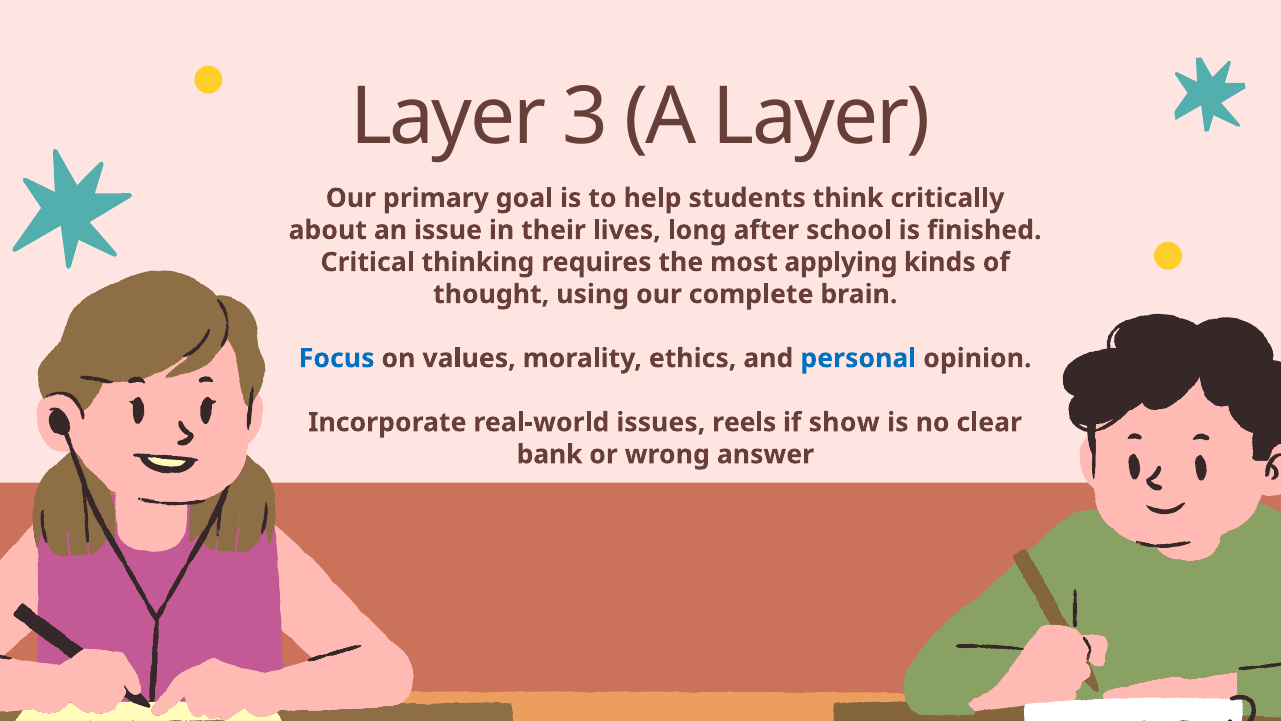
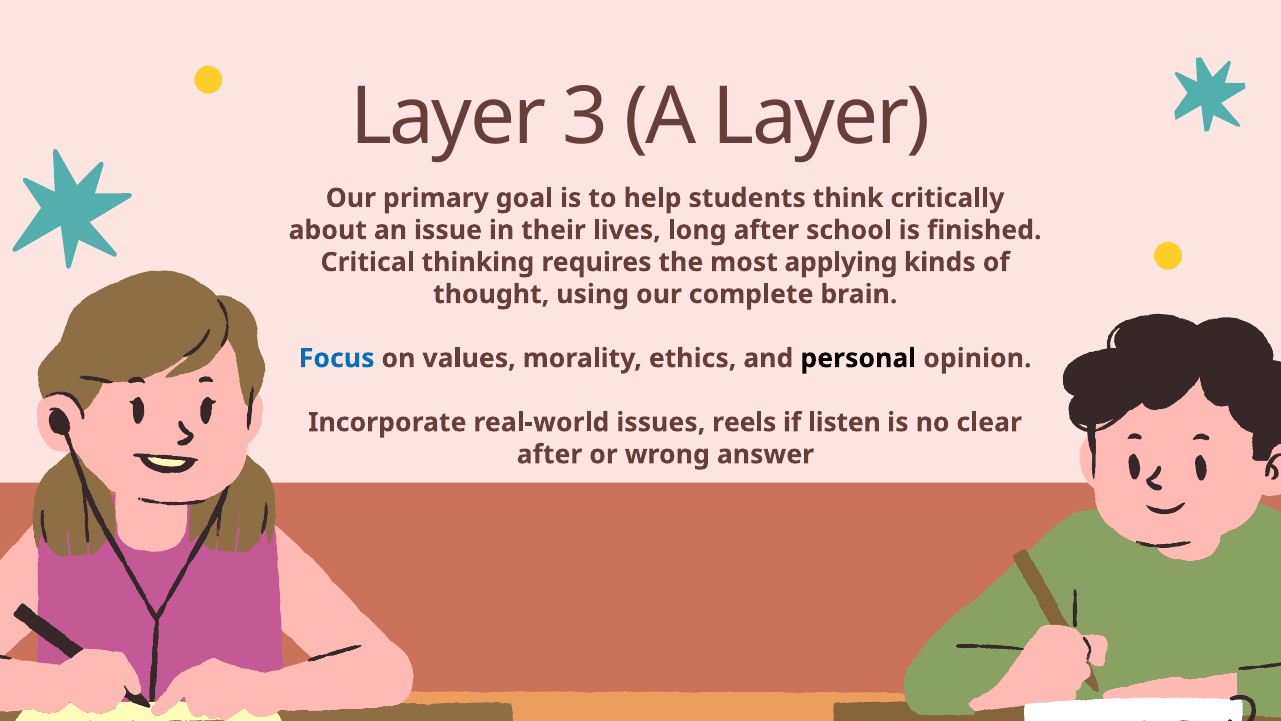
personal colour: blue -> black (858, 358)
show: show -> listen (844, 422)
bank: bank -> after (549, 454)
